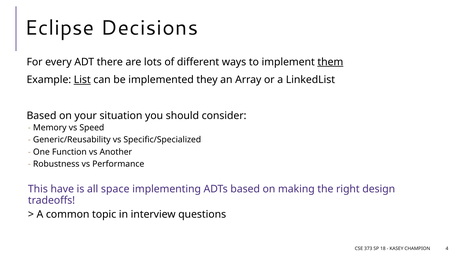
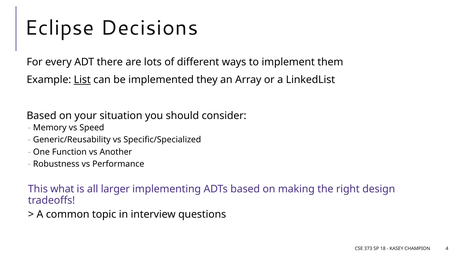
them underline: present -> none (330, 62)
have: have -> what (62, 189)
space: space -> larger (115, 189)
